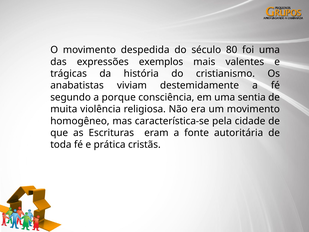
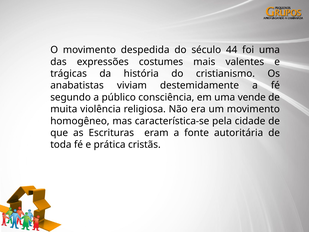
80: 80 -> 44 (232, 50)
exemplos: exemplos -> costumes (161, 62)
porque: porque -> público (119, 97)
sentia: sentia -> vende (252, 97)
